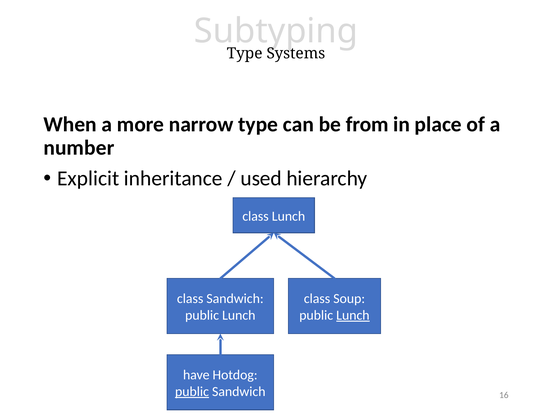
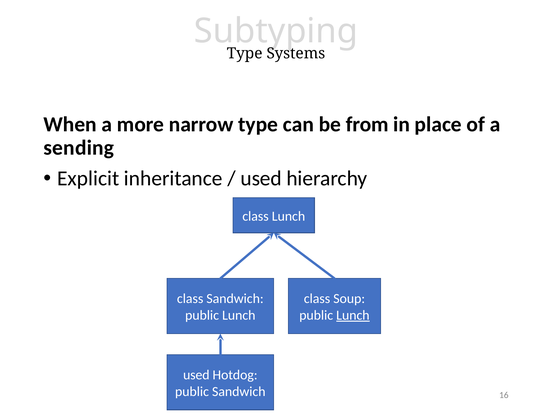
number: number -> sending (79, 148)
have: have -> used (196, 375)
public underline: present -> none (192, 391)
